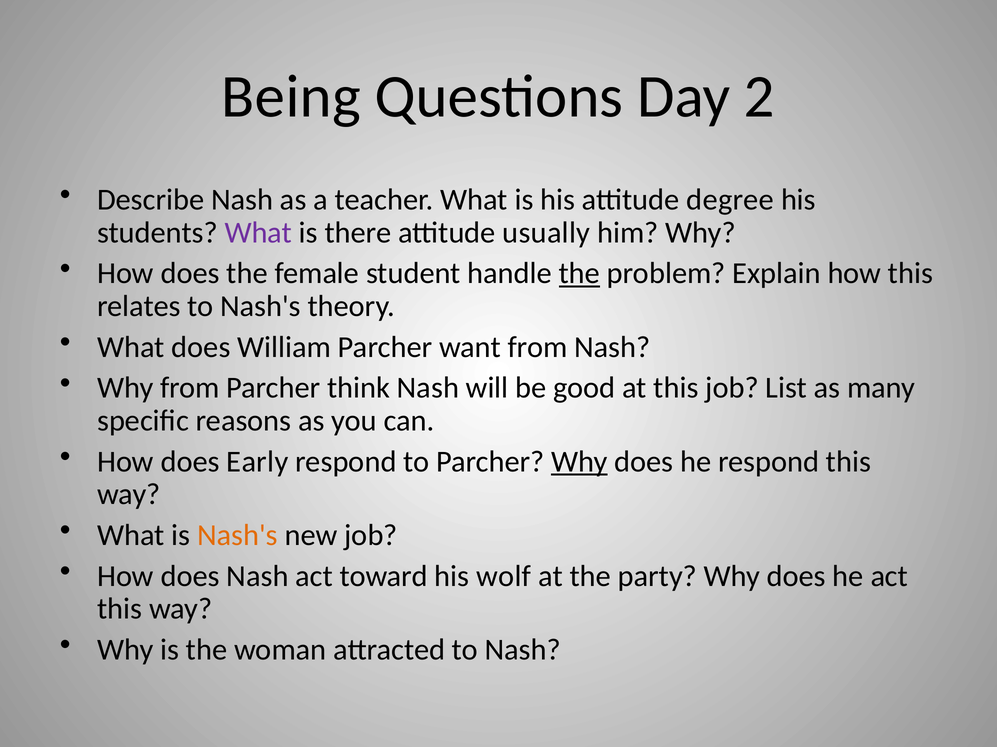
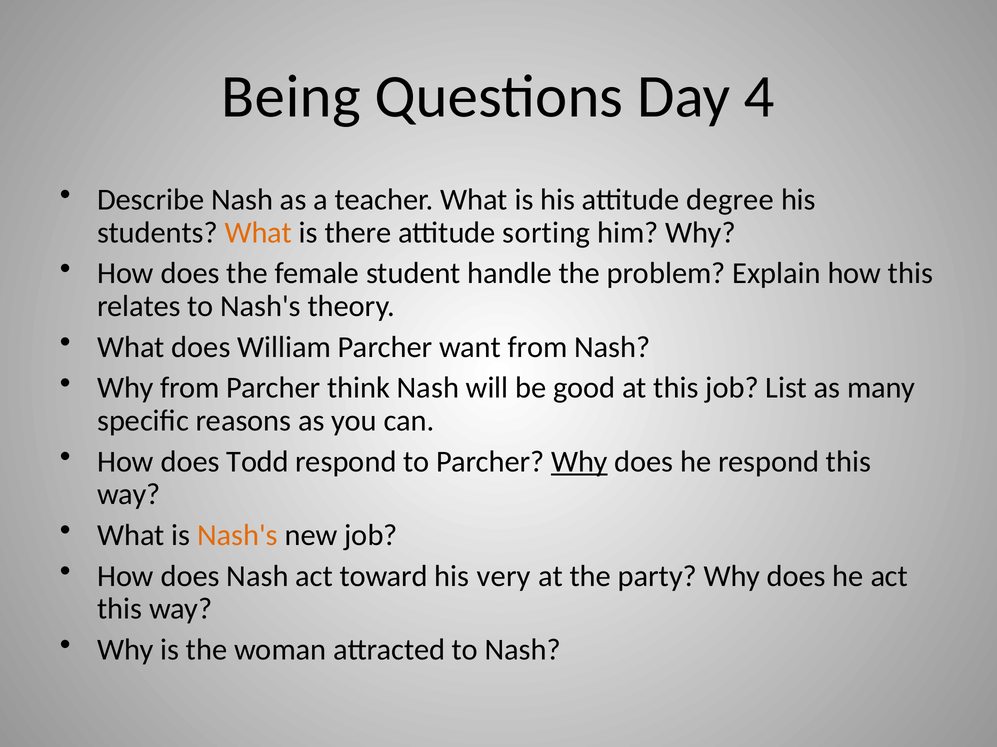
2: 2 -> 4 (759, 97)
What colour: purple -> orange (258, 233)
usually: usually -> sorting (546, 233)
the underline: present -> none (579, 274)
Early: Early -> Todd (258, 462)
wolf: wolf -> very (504, 577)
